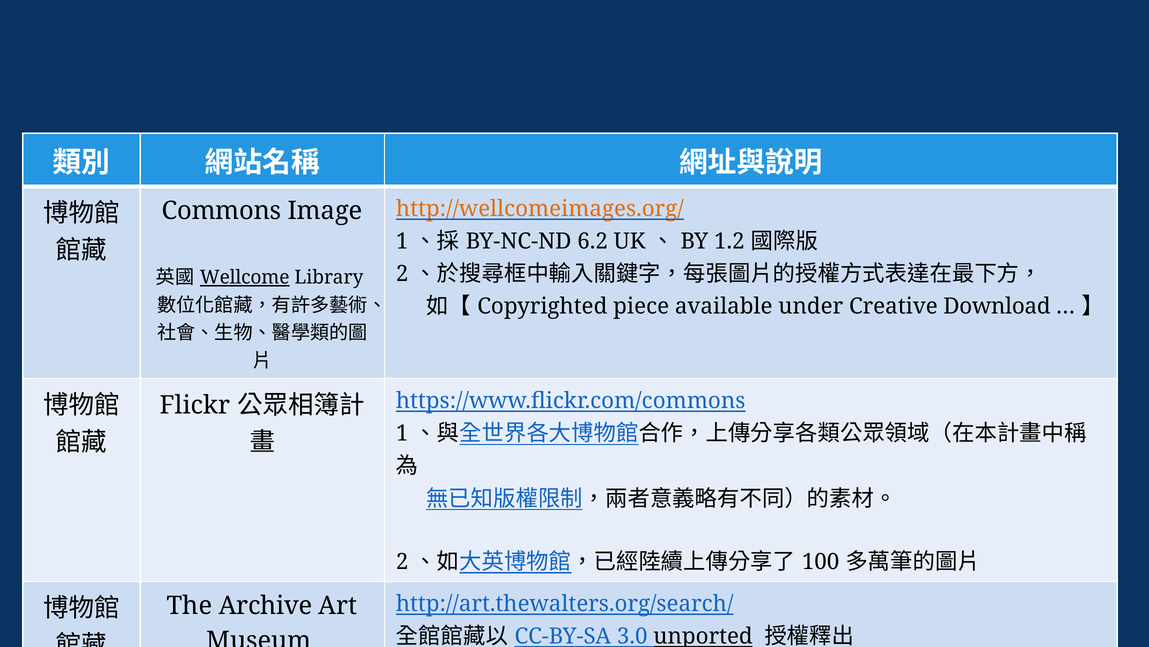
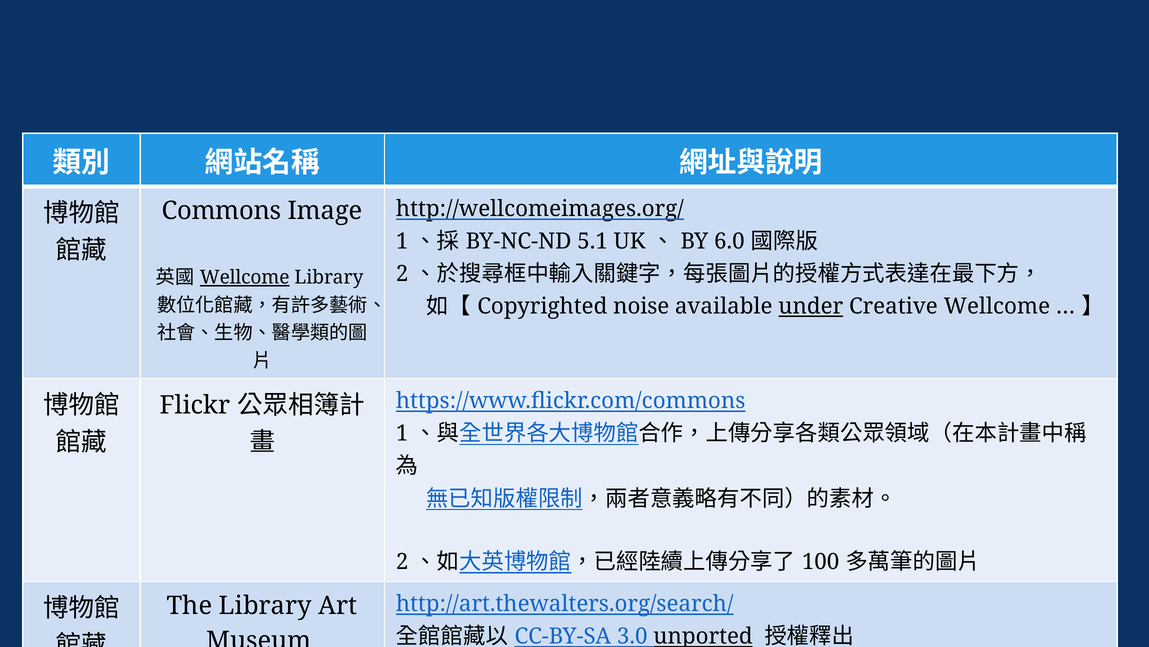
http://wellcomeimages.org/ colour: orange -> black (540, 209)
6.2: 6.2 -> 5.1 (593, 241)
1.2: 1.2 -> 6.0 (729, 241)
piece: piece -> noise (641, 306)
under underline: none -> present (811, 306)
Creative Download: Download -> Wellcome (997, 306)
The Archive: Archive -> Library (265, 605)
